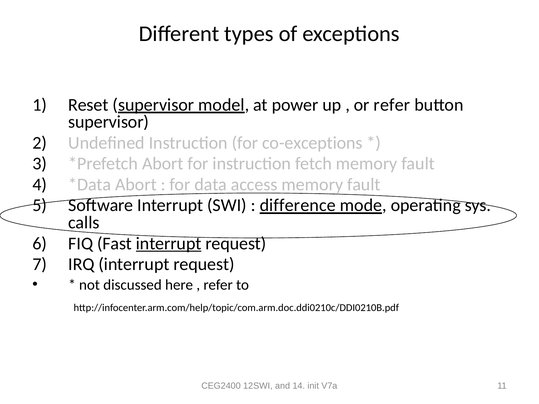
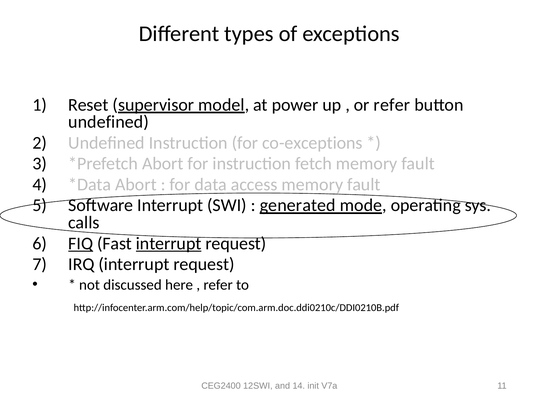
supervisor: supervisor -> undefined (109, 122)
difference: difference -> generated (298, 205)
FIQ underline: none -> present (81, 244)
